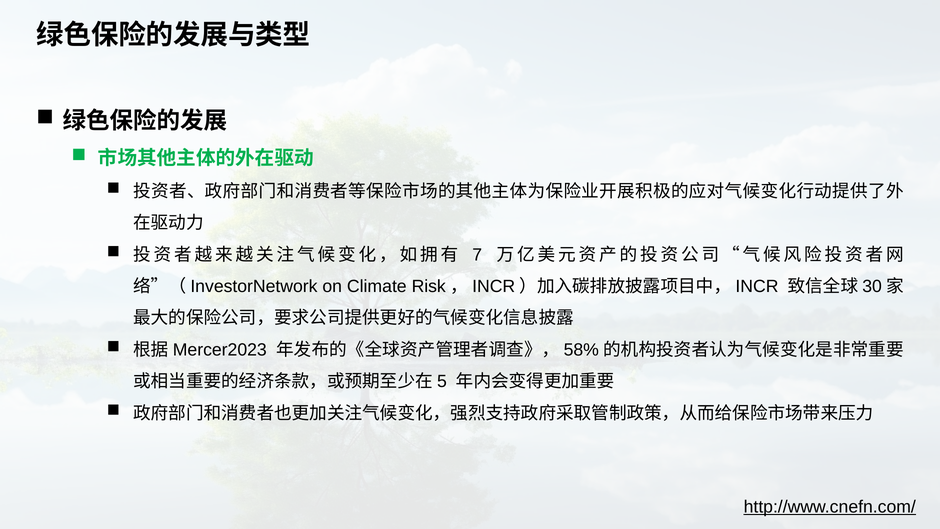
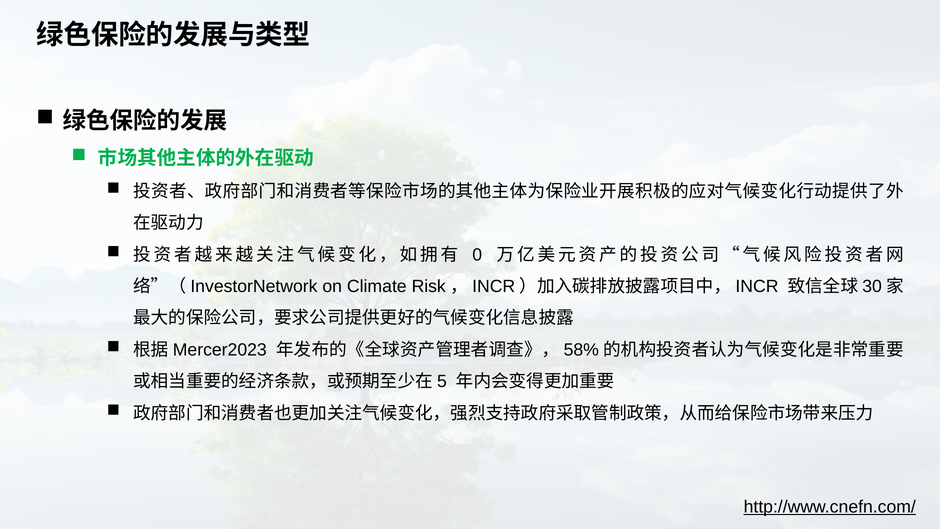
7: 7 -> 0 (477, 255)
